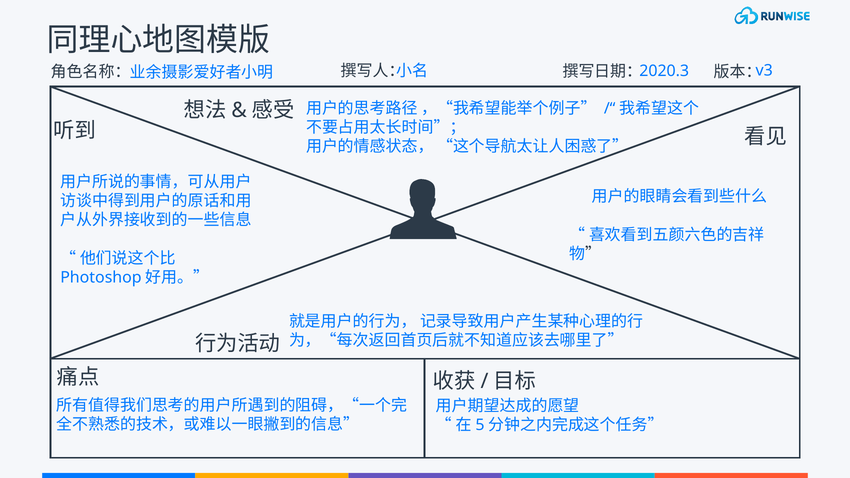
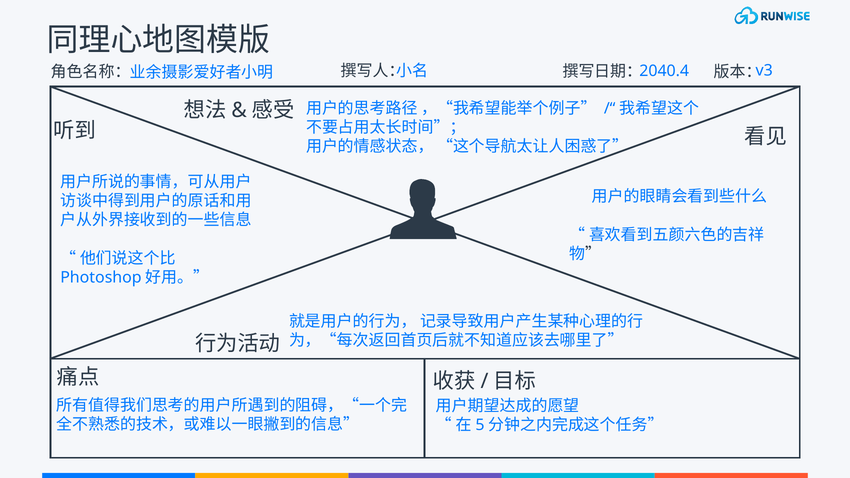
2020.3: 2020.3 -> 2040.4 (664, 71)
